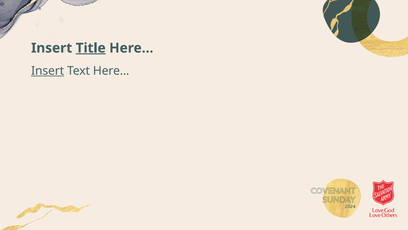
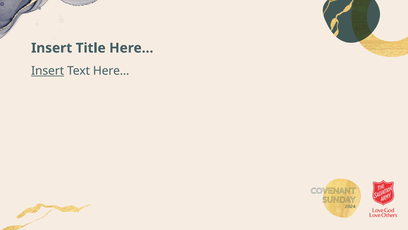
Title underline: present -> none (91, 48)
